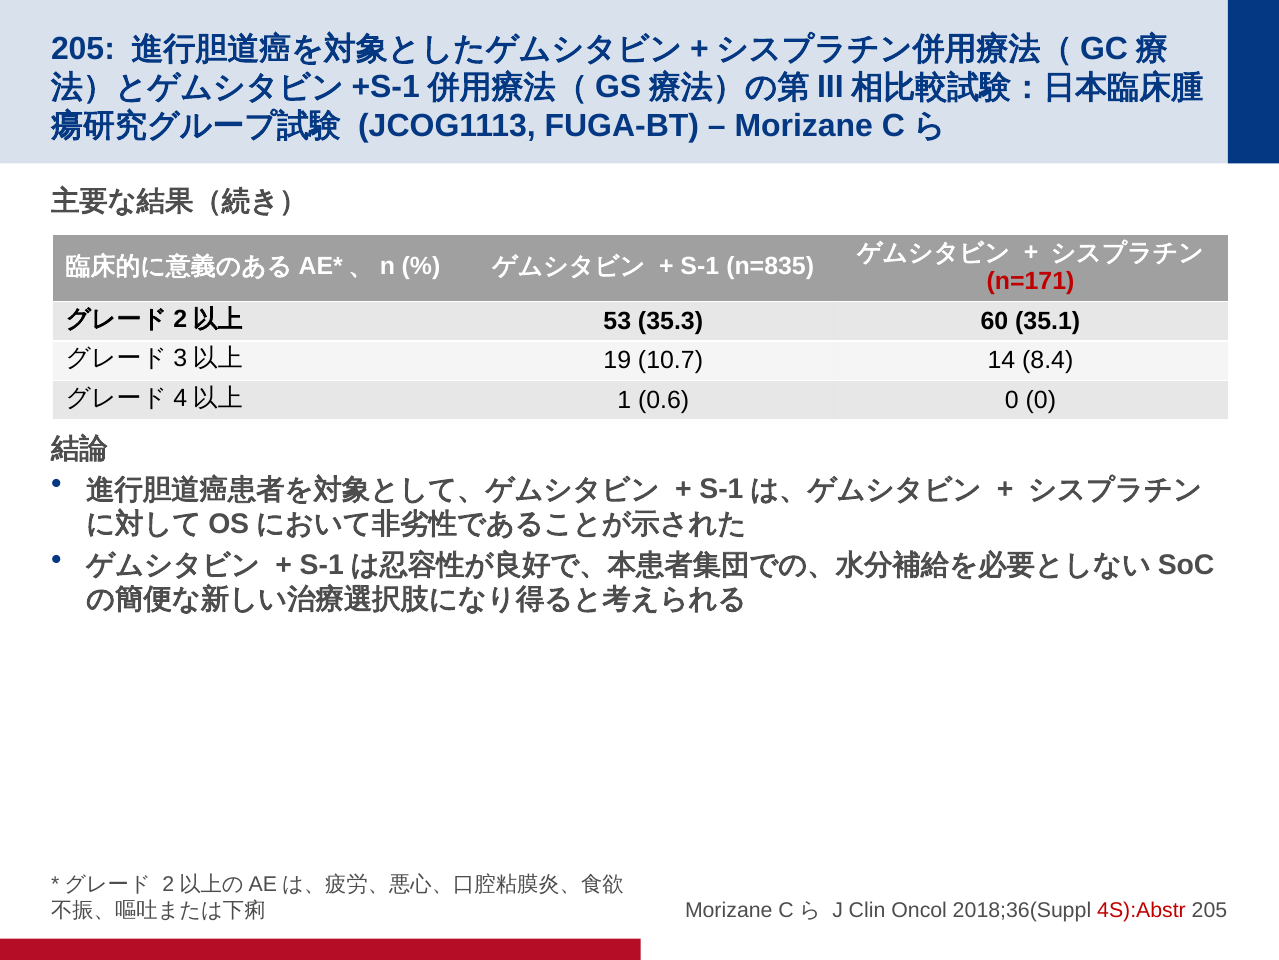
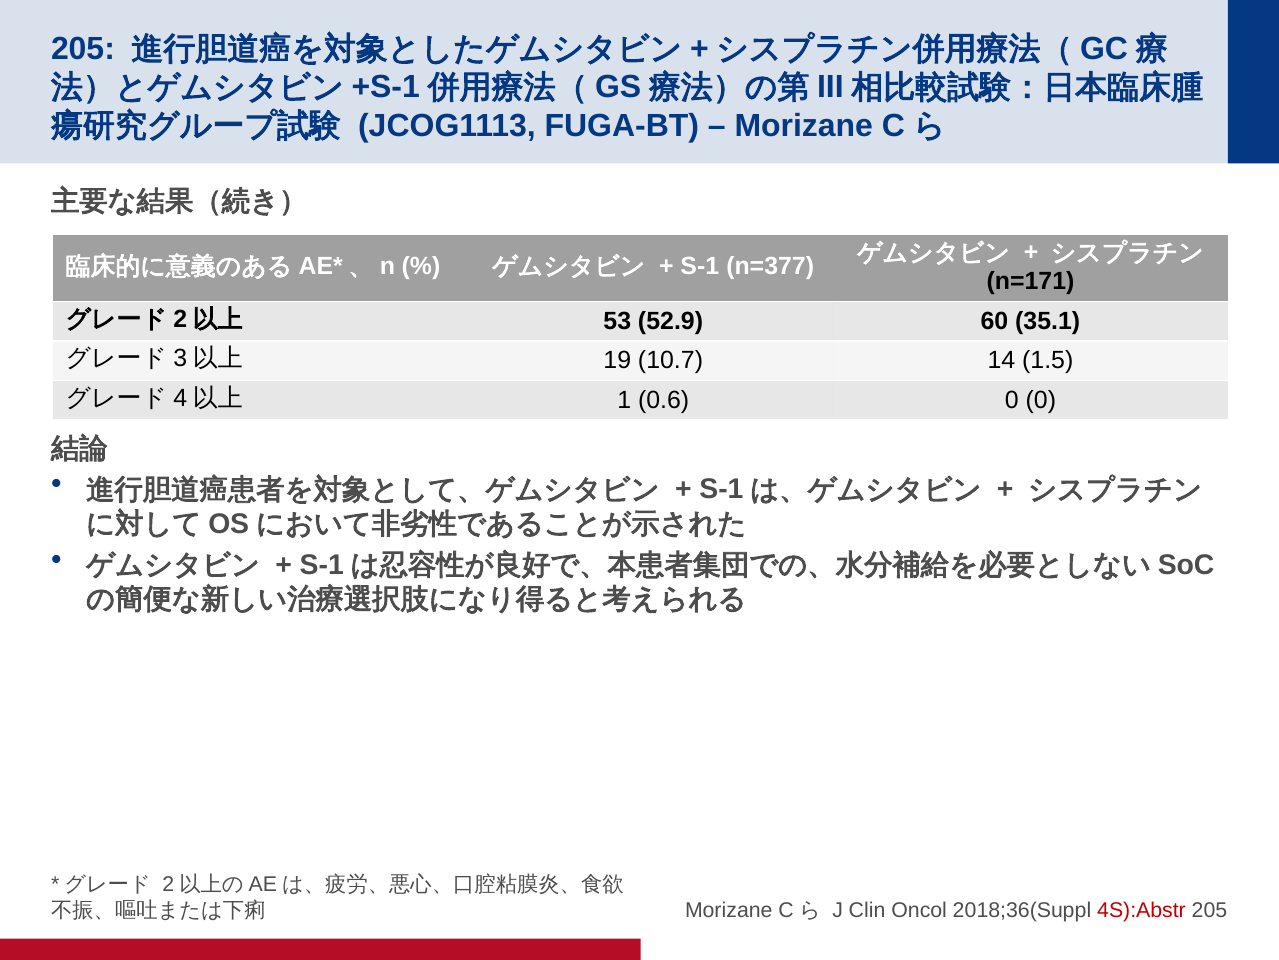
n=835: n=835 -> n=377 (770, 266)
n=171 colour: red -> black (1031, 281)
35.3: 35.3 -> 52.9 (671, 321)
8.4: 8.4 -> 1.5 (1048, 360)
